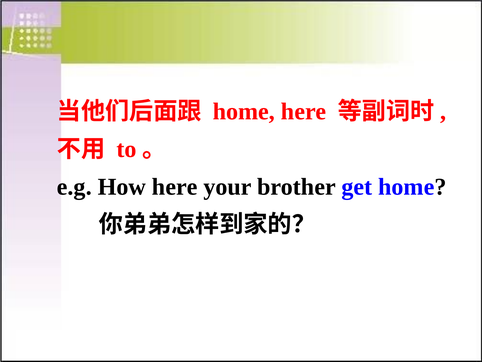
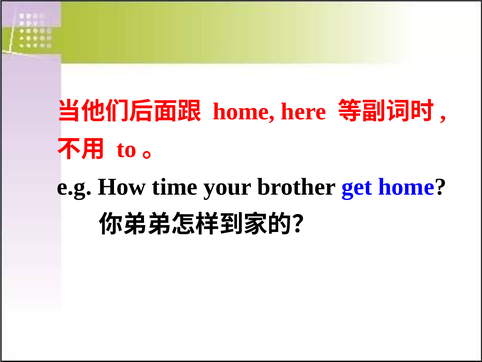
How here: here -> time (175, 187)
